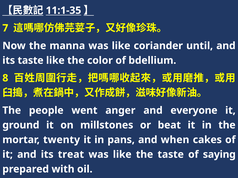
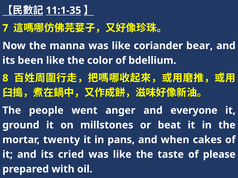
until: until -> bear (200, 46)
its taste: taste -> been (30, 61)
treat: treat -> cried (71, 155)
saying: saying -> please (219, 155)
